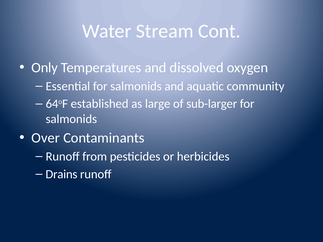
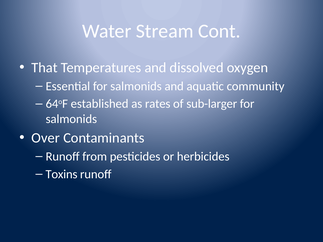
Only: Only -> That (45, 68)
large: large -> rates (158, 104)
Drains: Drains -> Toxins (61, 174)
